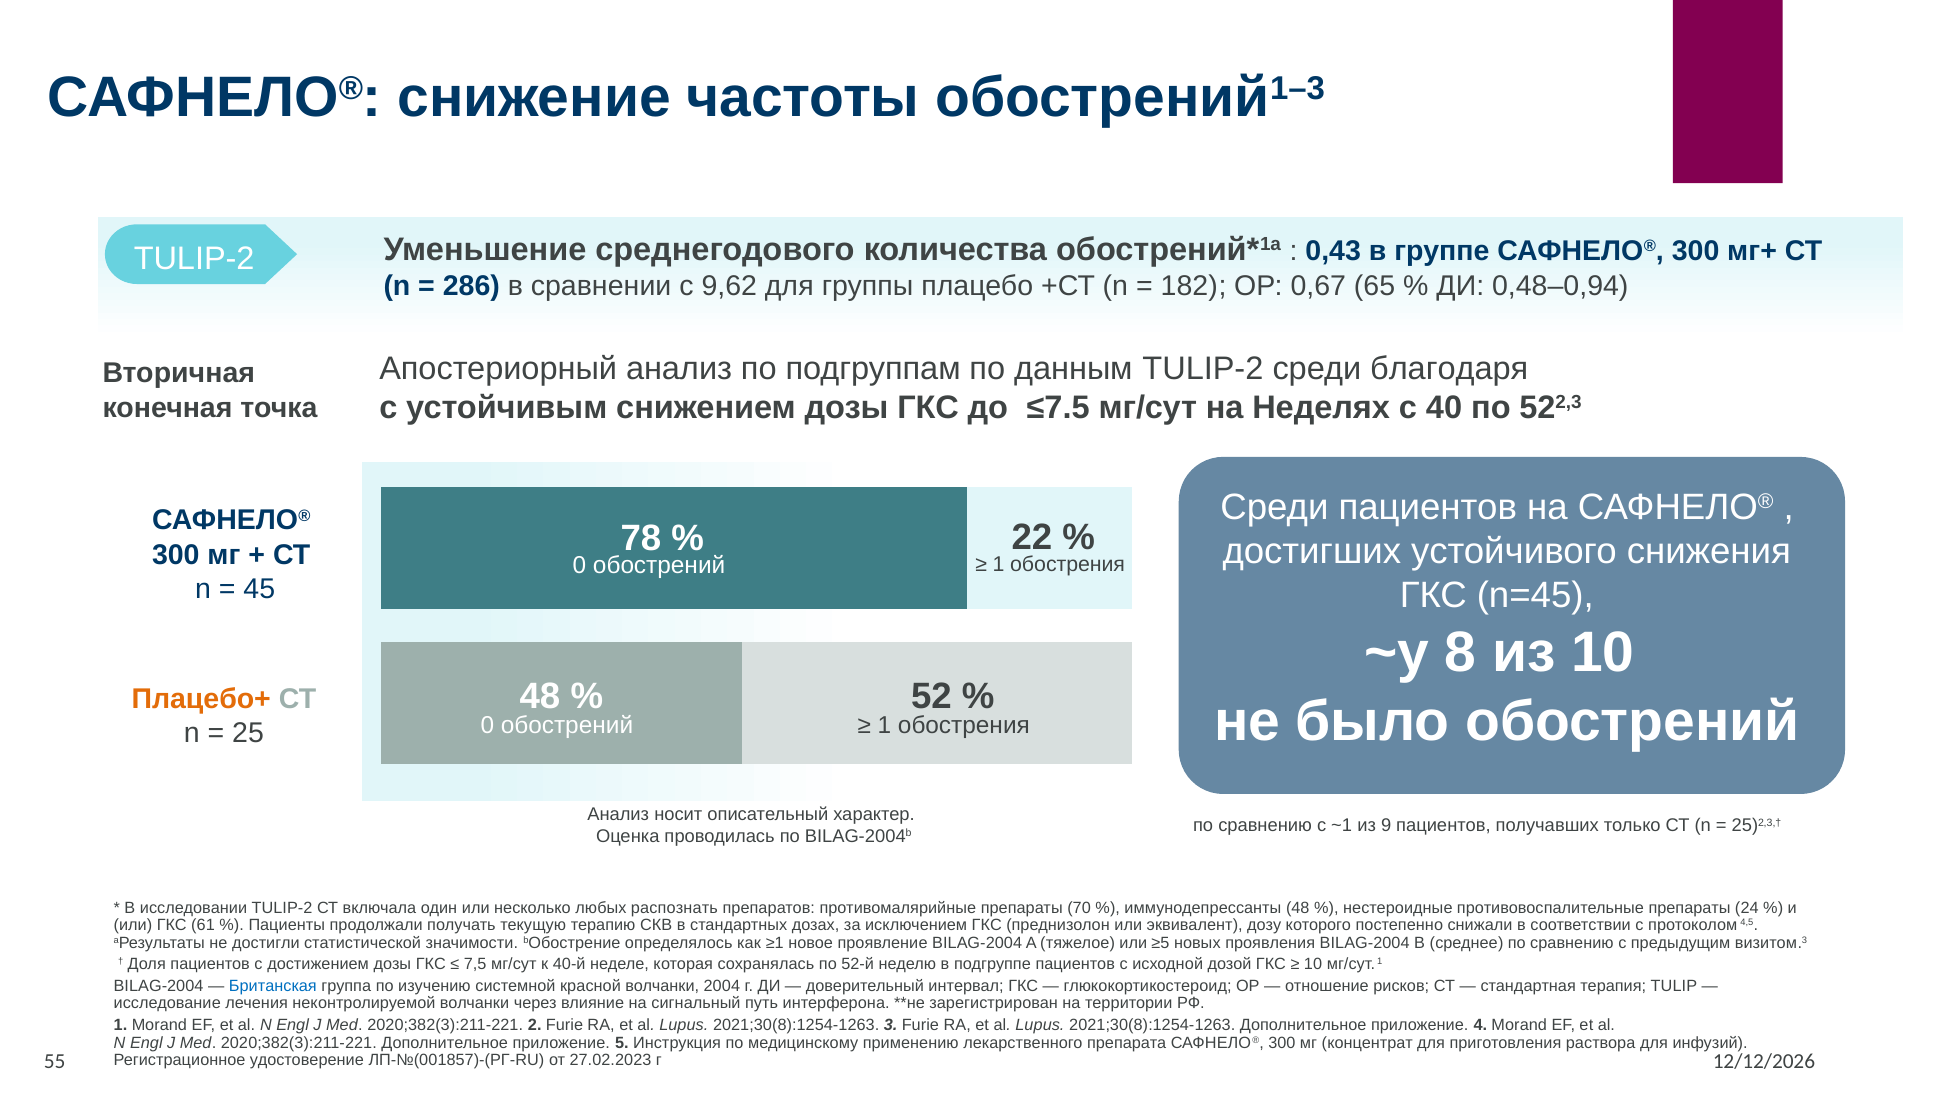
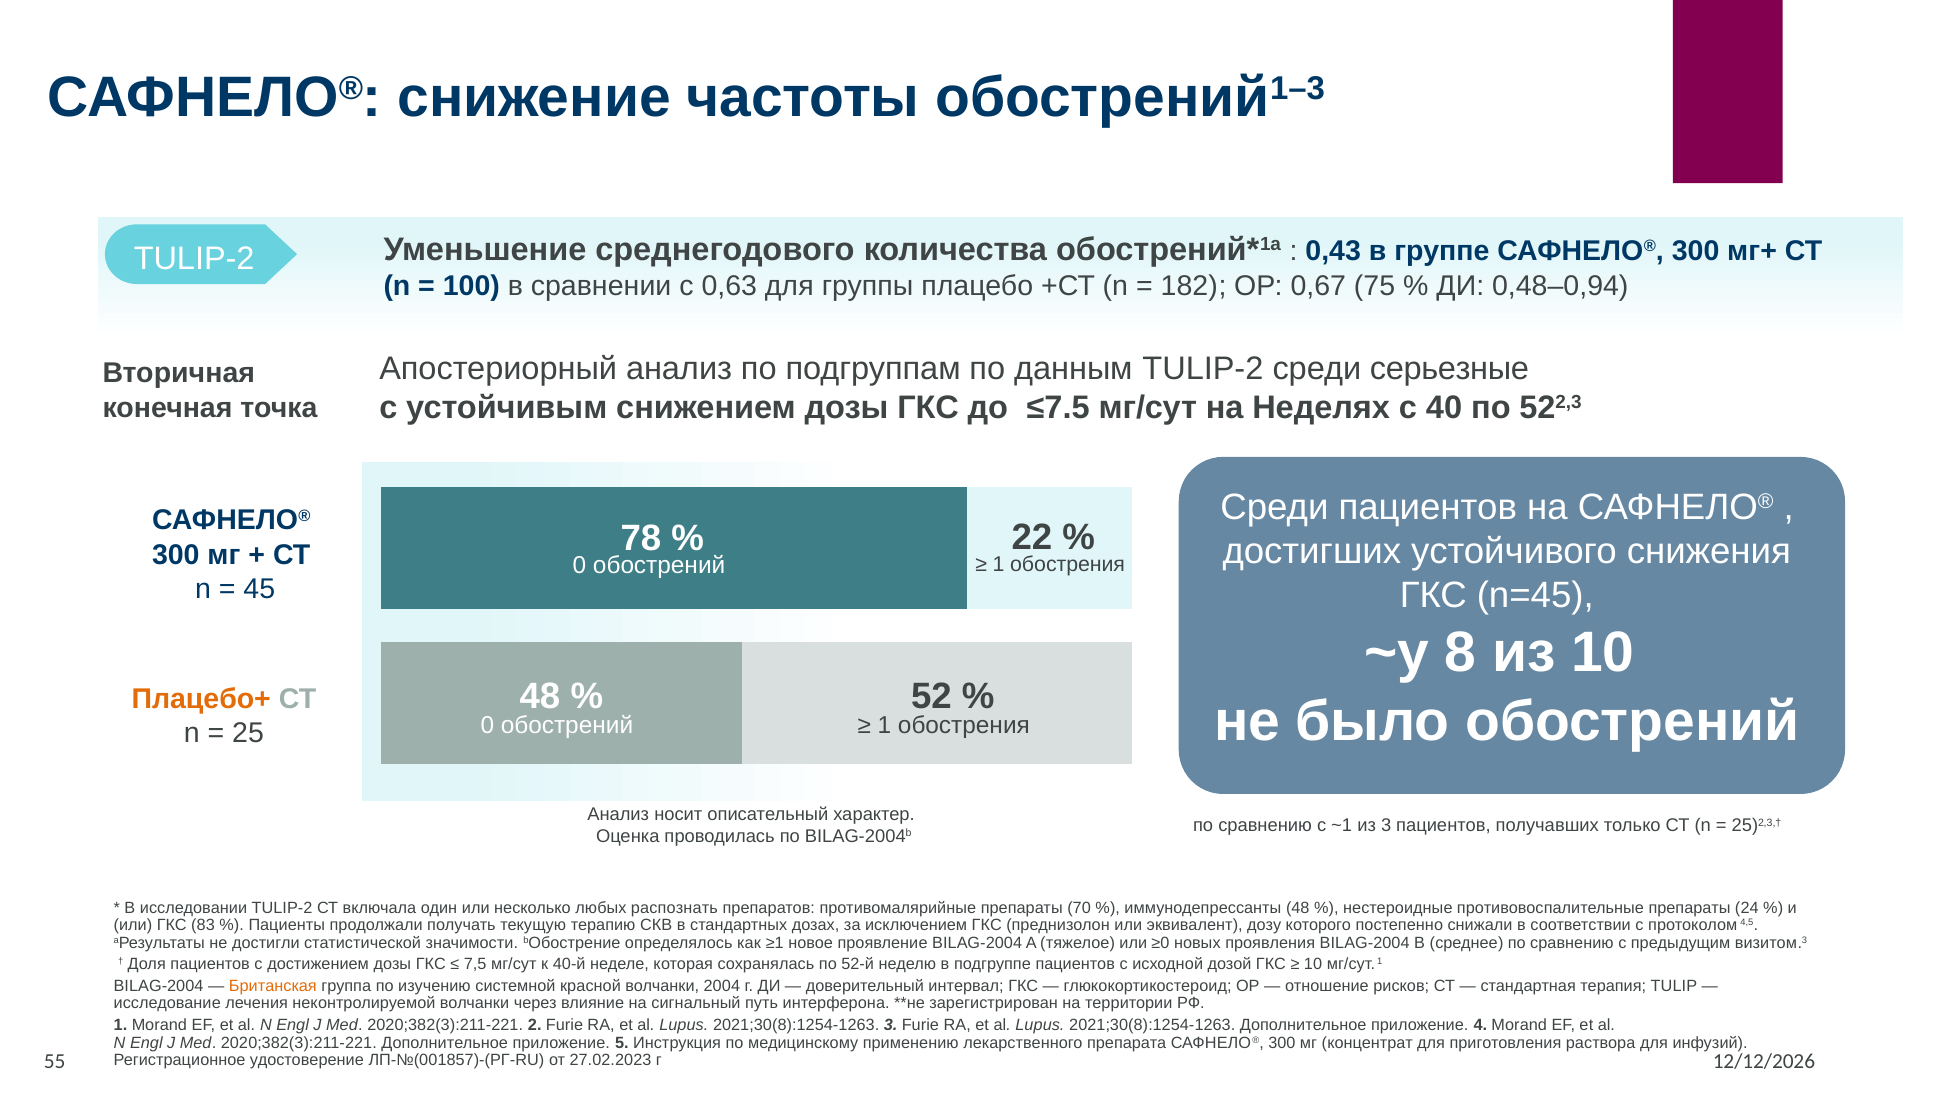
286: 286 -> 100 (471, 286)
9,62: 9,62 -> 0,63 (729, 286)
65: 65 -> 75 (1375, 286)
благодаря: благодаря -> серьезные (1449, 369)
из 9: 9 -> 3 (1386, 826)
61: 61 -> 83 (203, 925)
≥5: ≥5 -> ≥0 (1160, 943)
Британская colour: blue -> orange (273, 986)
